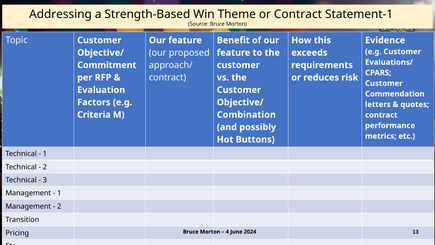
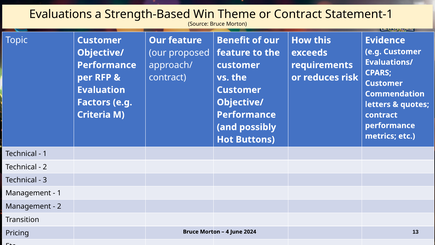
Addressing: Addressing -> Evaluations (61, 14)
Commitment: Commitment -> Performance (107, 65)
Combination: Combination -> Performance (246, 115)
